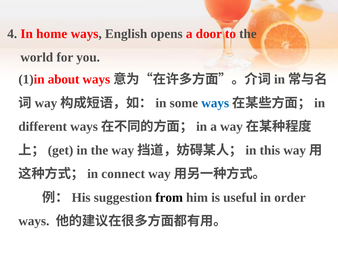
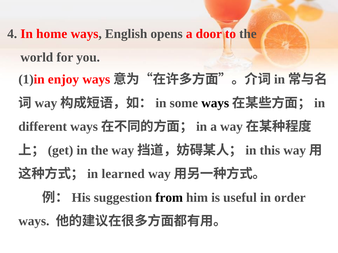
about: about -> enjoy (63, 80)
ways colour: blue -> black (215, 103)
connect: connect -> learned (123, 174)
